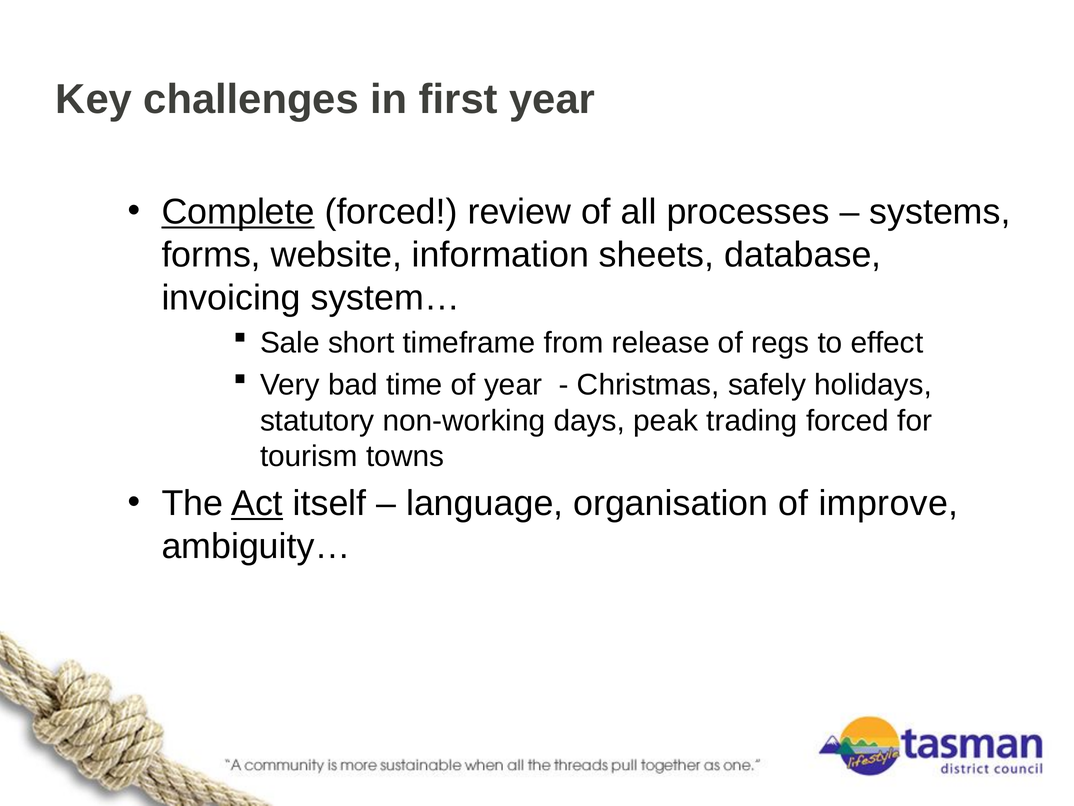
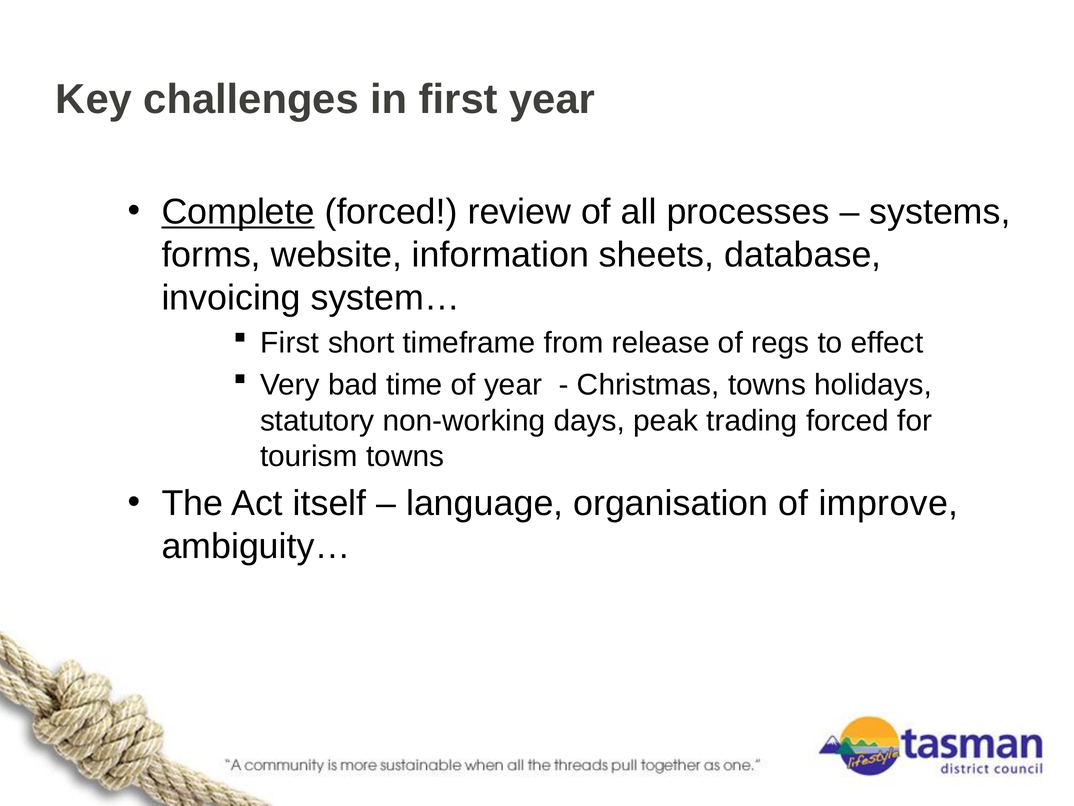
Sale: Sale -> First (290, 343)
Christmas safely: safely -> towns (767, 385)
Act underline: present -> none (257, 503)
